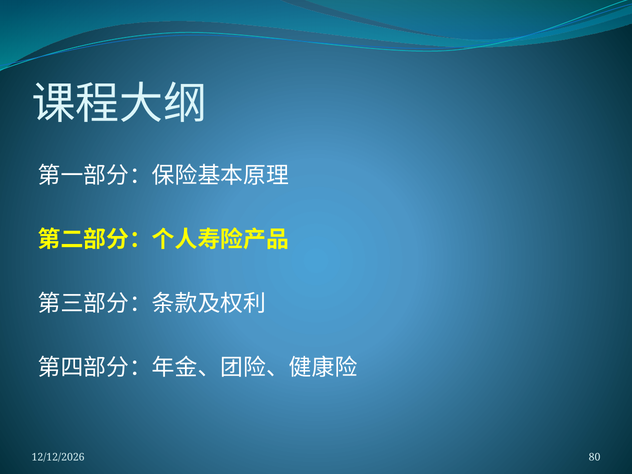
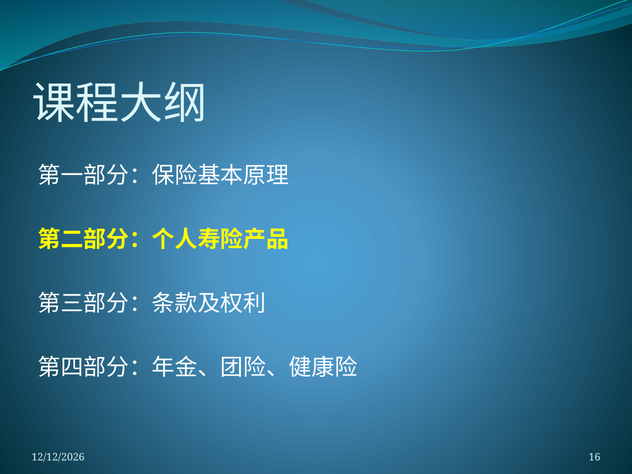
80: 80 -> 16 (595, 457)
